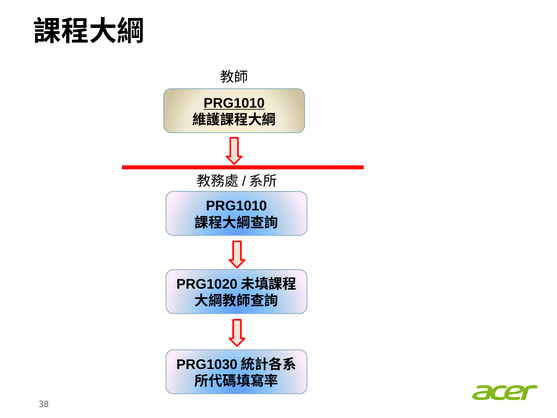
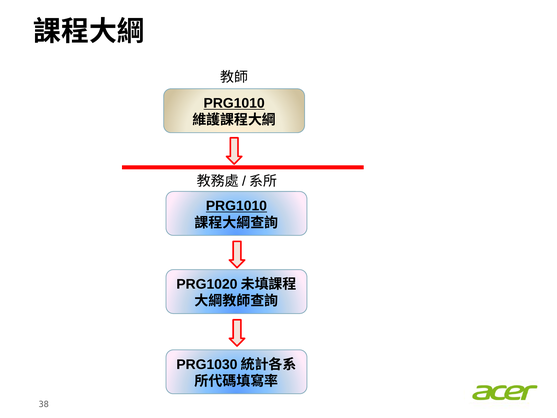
PRG1010 underline: none -> present (236, 206)
